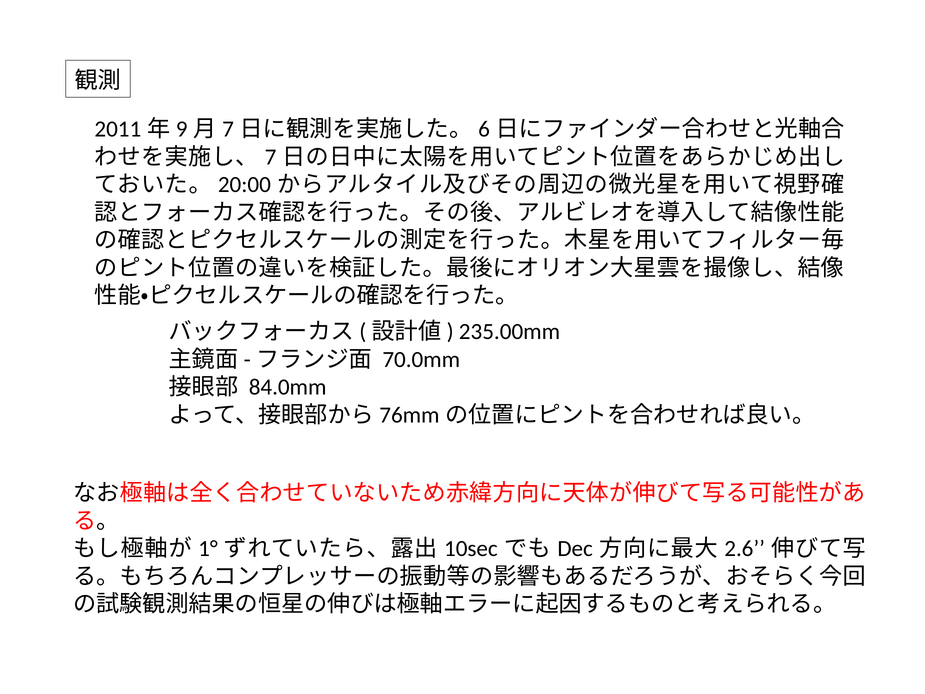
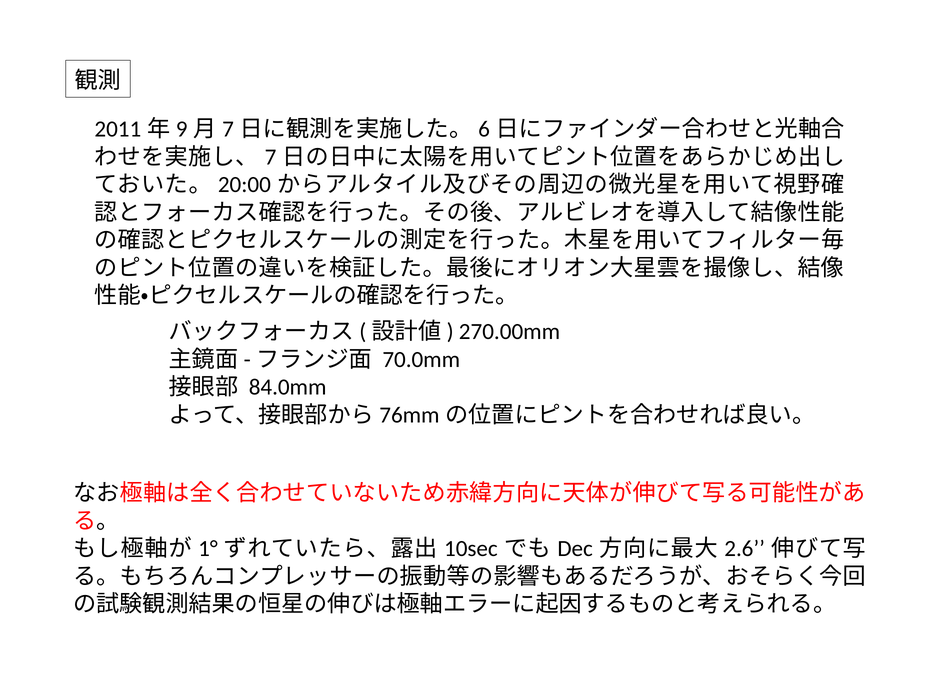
235.00mm: 235.00mm -> 270.00mm (509, 332)
